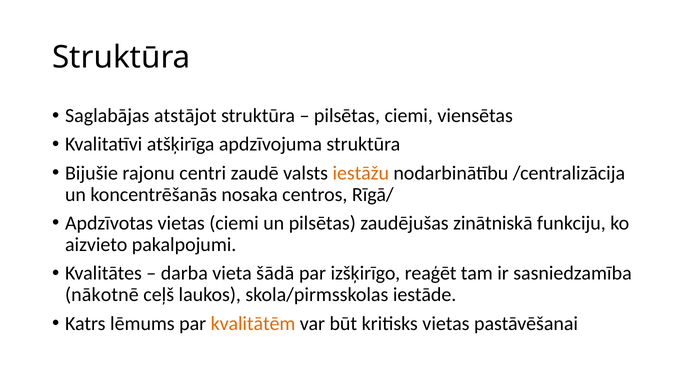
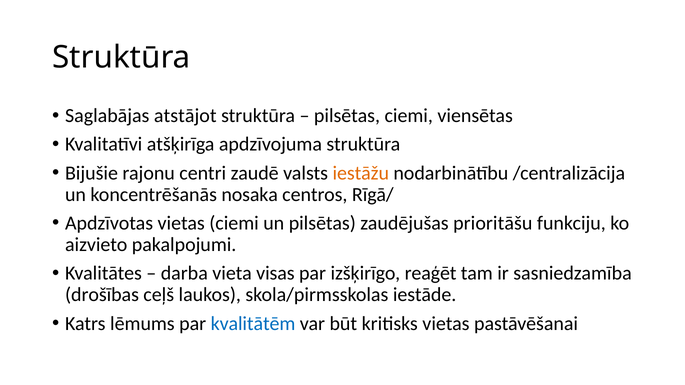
zinātniskā: zinātniskā -> prioritāšu (493, 223)
šādā: šādā -> visas (275, 274)
nākotnē: nākotnē -> drošības (102, 295)
kvalitātēm colour: orange -> blue (253, 324)
